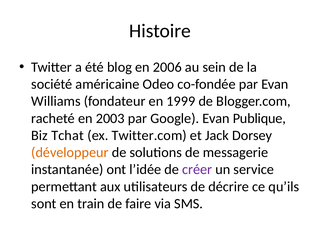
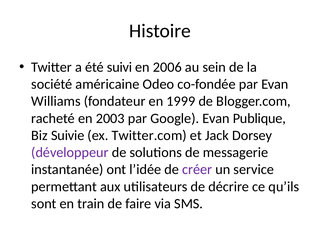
blog: blog -> suivi (120, 67)
Tchat: Tchat -> Suivie (68, 135)
développeur colour: orange -> purple (70, 152)
